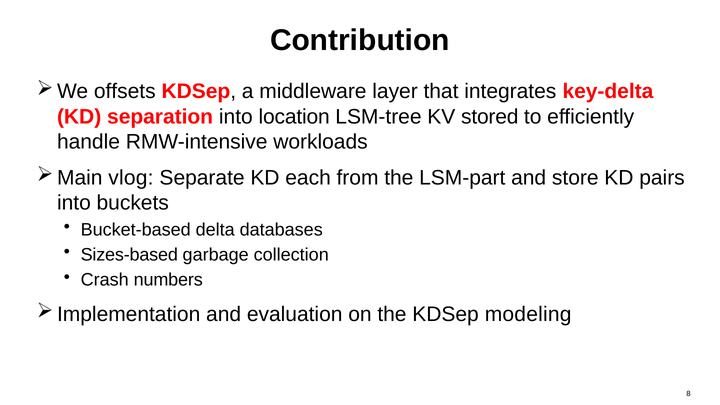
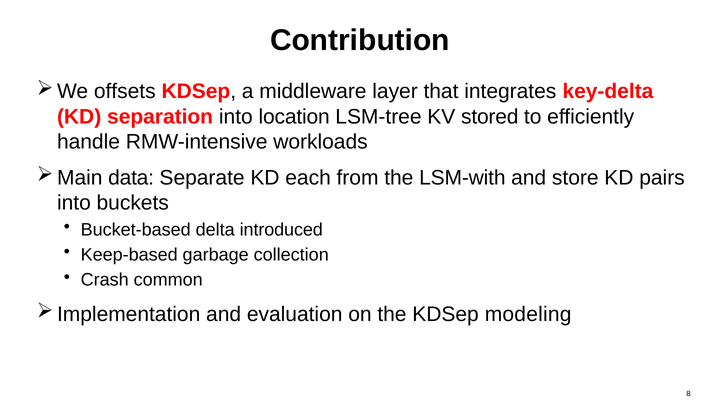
vlog: vlog -> data (131, 178)
LSM-part: LSM-part -> LSM-with (462, 178)
databases: databases -> introduced (281, 230)
Sizes-based: Sizes-based -> Keep-based (129, 255)
numbers: numbers -> common (168, 280)
